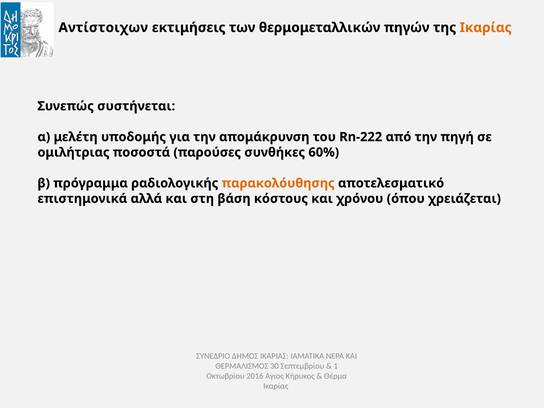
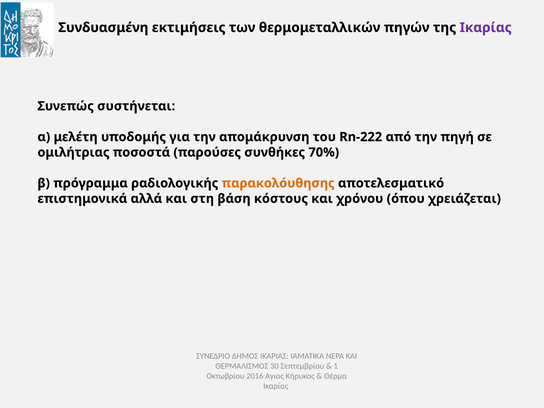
Αντίστοιχων: Αντίστοιχων -> Συνδυασμένη (103, 28)
Ικαρίας colour: orange -> purple (486, 28)
60%: 60% -> 70% (324, 152)
